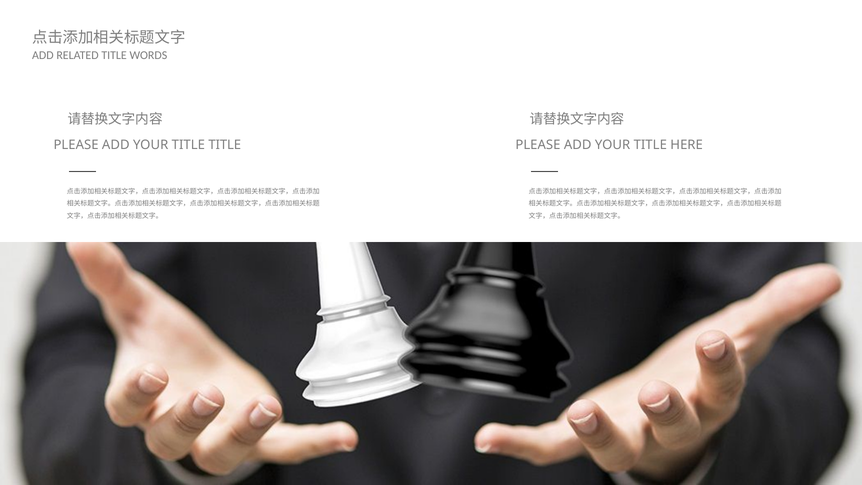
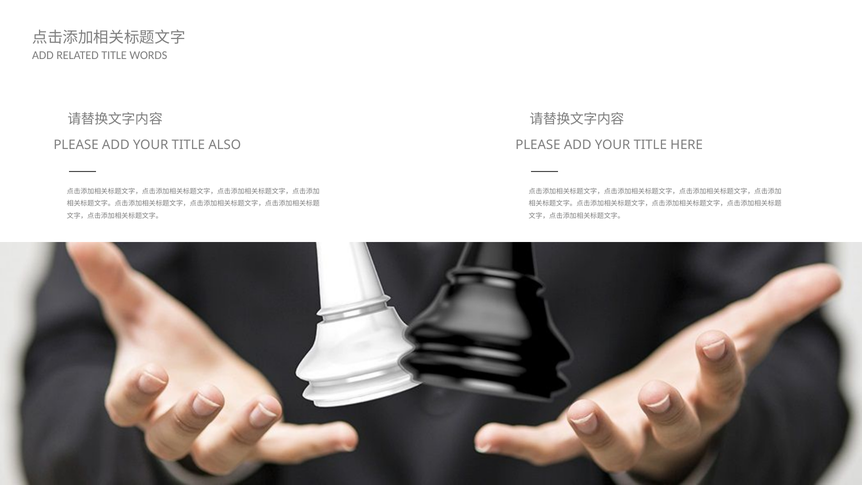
TITLE TITLE: TITLE -> ALSO (225, 145)
